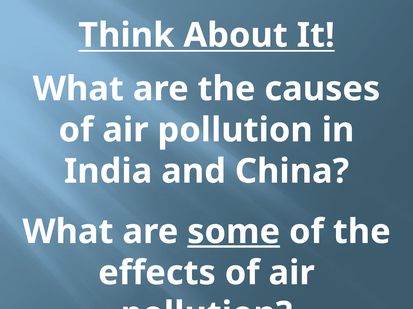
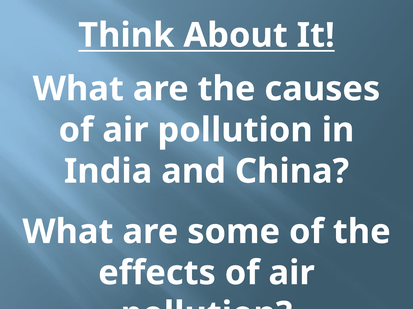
some underline: present -> none (234, 232)
